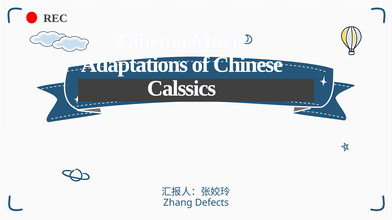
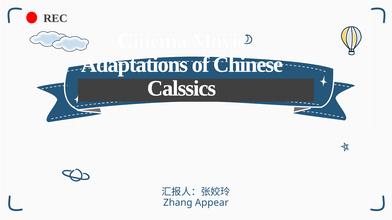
Defects: Defects -> Appear (212, 203)
